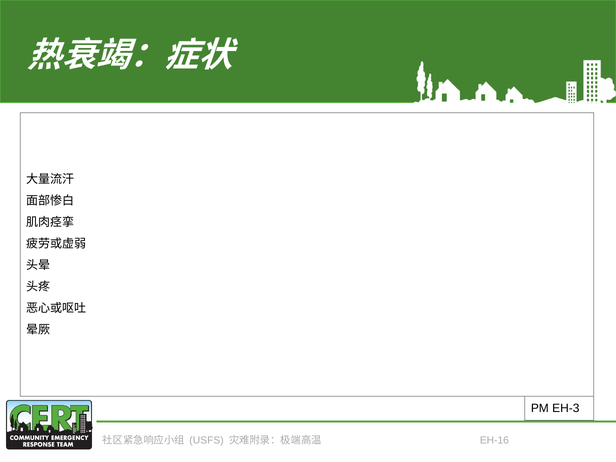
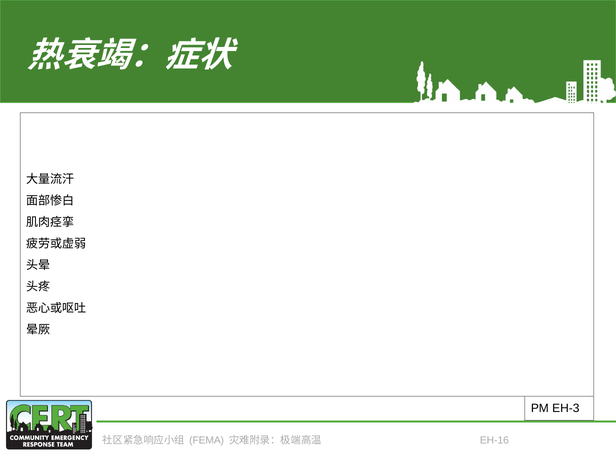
USFS: USFS -> FEMA (207, 440)
